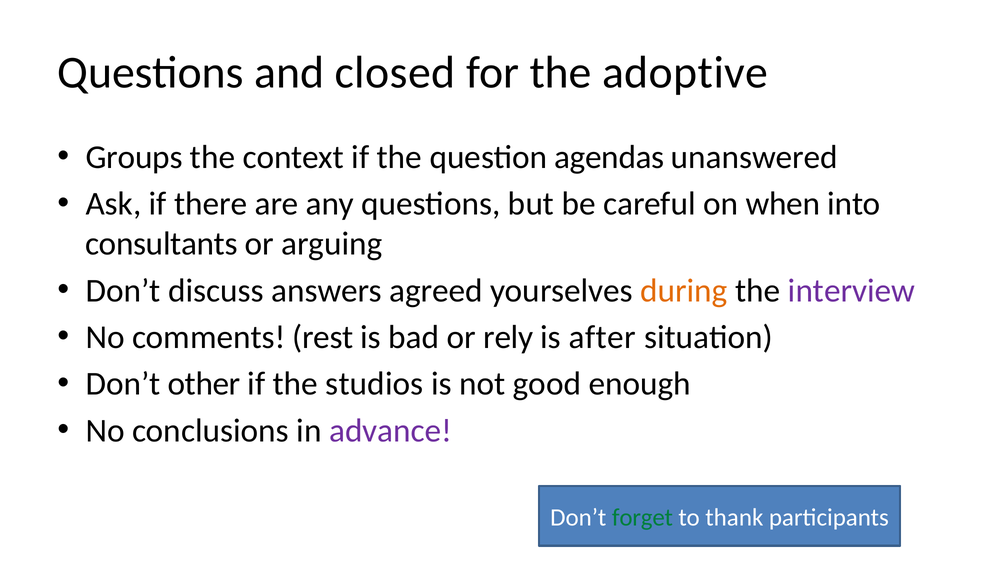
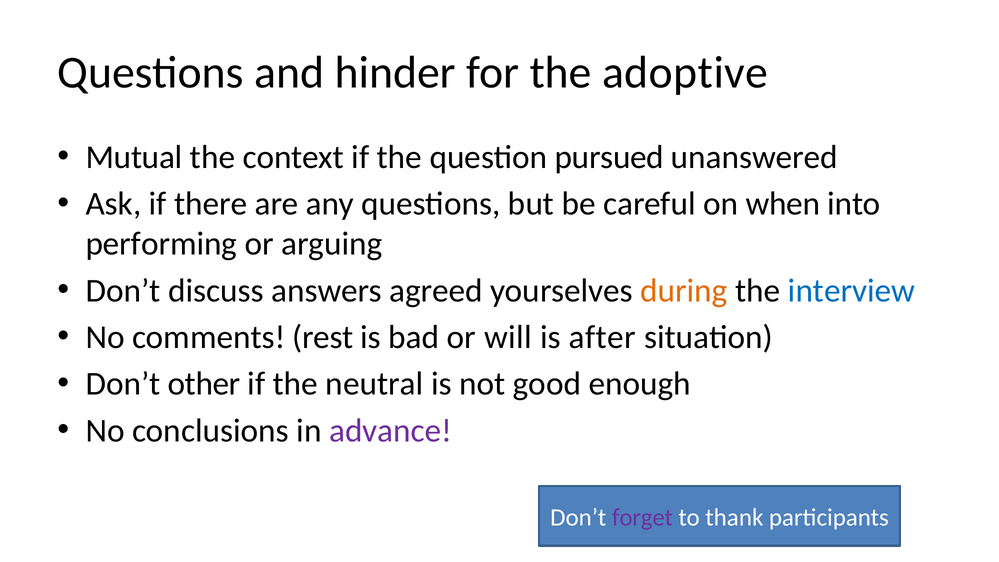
closed: closed -> hinder (395, 73)
Groups: Groups -> Mutual (134, 157)
agendas: agendas -> pursued (609, 157)
consultants: consultants -> performing (161, 244)
interview colour: purple -> blue (851, 291)
rely: rely -> will (508, 337)
studios: studios -> neutral (374, 384)
forget colour: green -> purple (642, 518)
